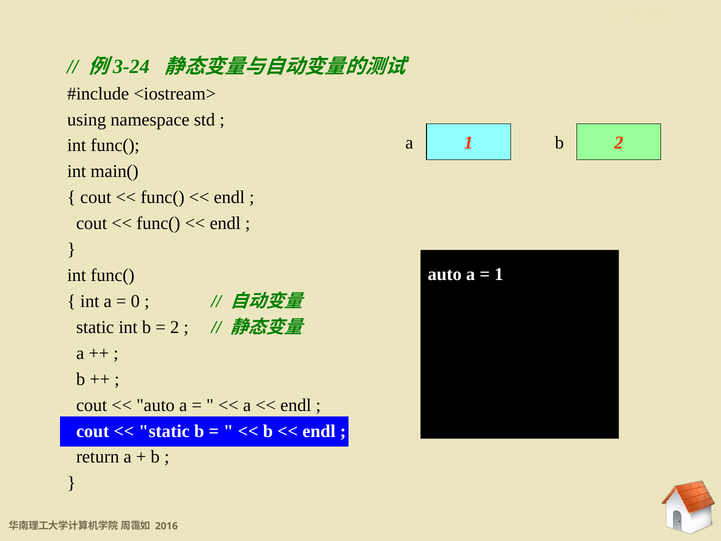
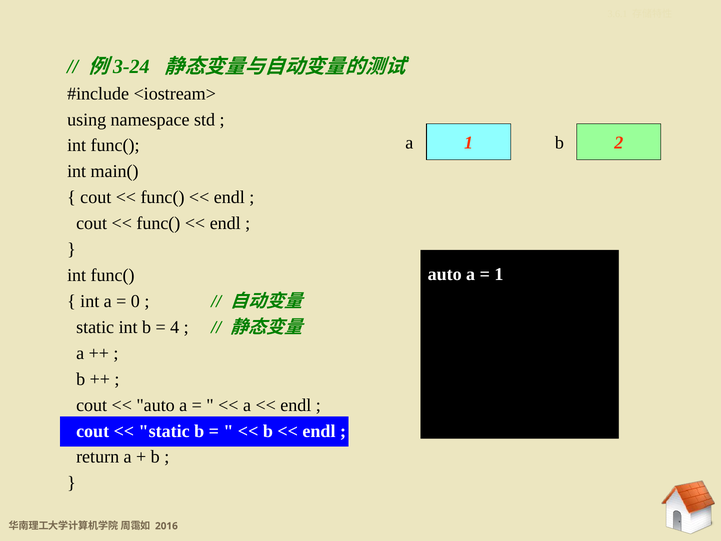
2: 2 -> 4 (175, 327)
